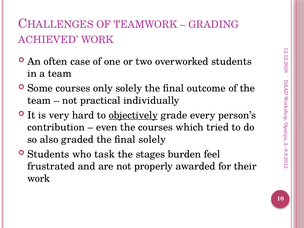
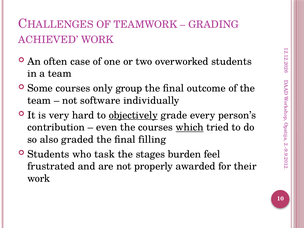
only solely: solely -> group (129, 88)
practical: practical -> software (100, 101)
which underline: none -> present (190, 127)
final solely: solely -> filling (152, 140)
